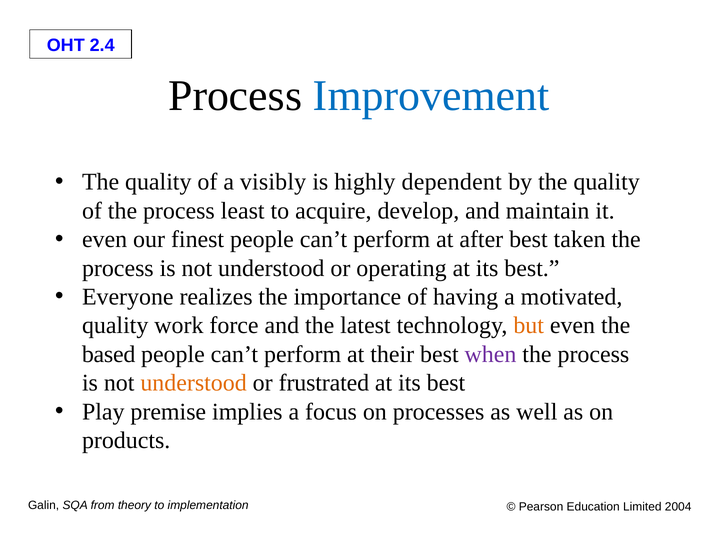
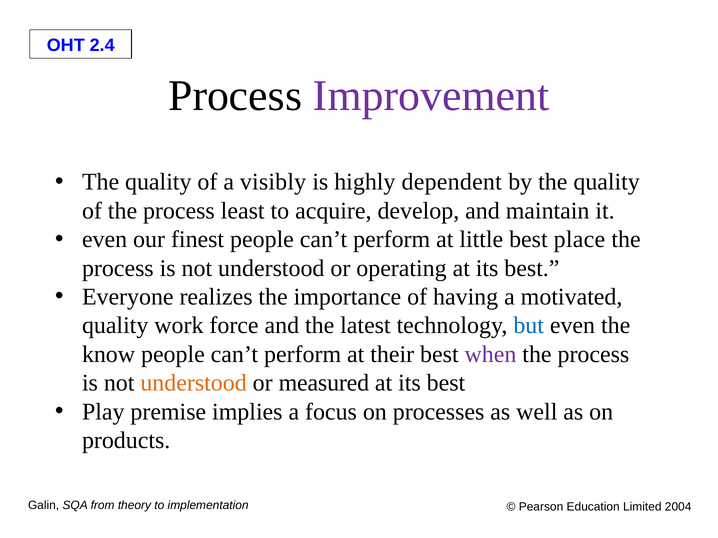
Improvement colour: blue -> purple (431, 96)
after: after -> little (481, 240)
taken: taken -> place (579, 240)
but colour: orange -> blue (529, 326)
based: based -> know (109, 355)
frustrated: frustrated -> measured (324, 383)
